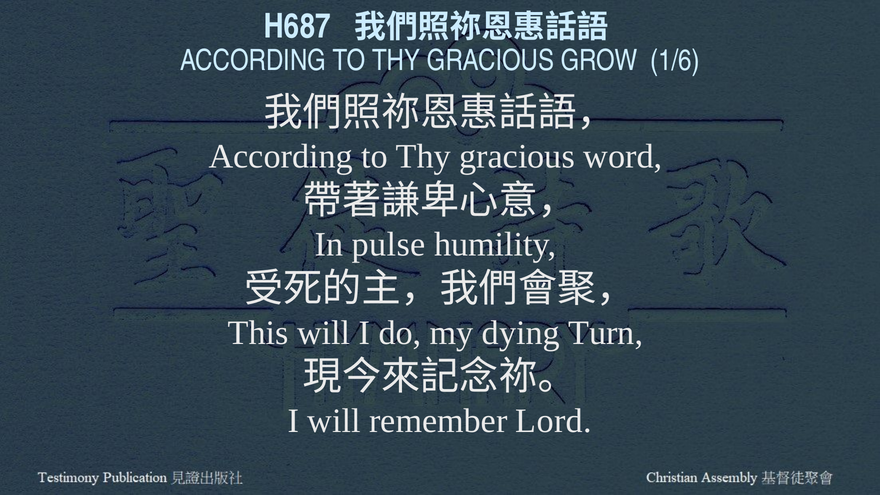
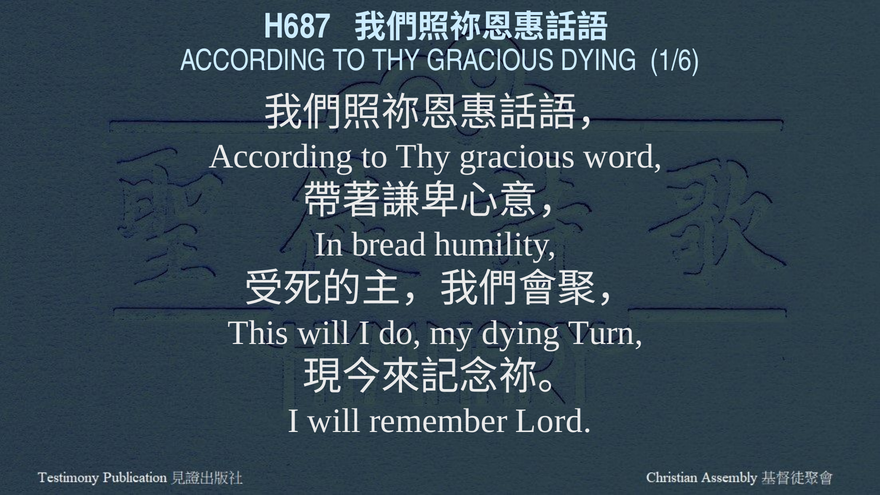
GRACIOUS GROW: GROW -> DYING (599, 61)
pulse: pulse -> bread (389, 245)
